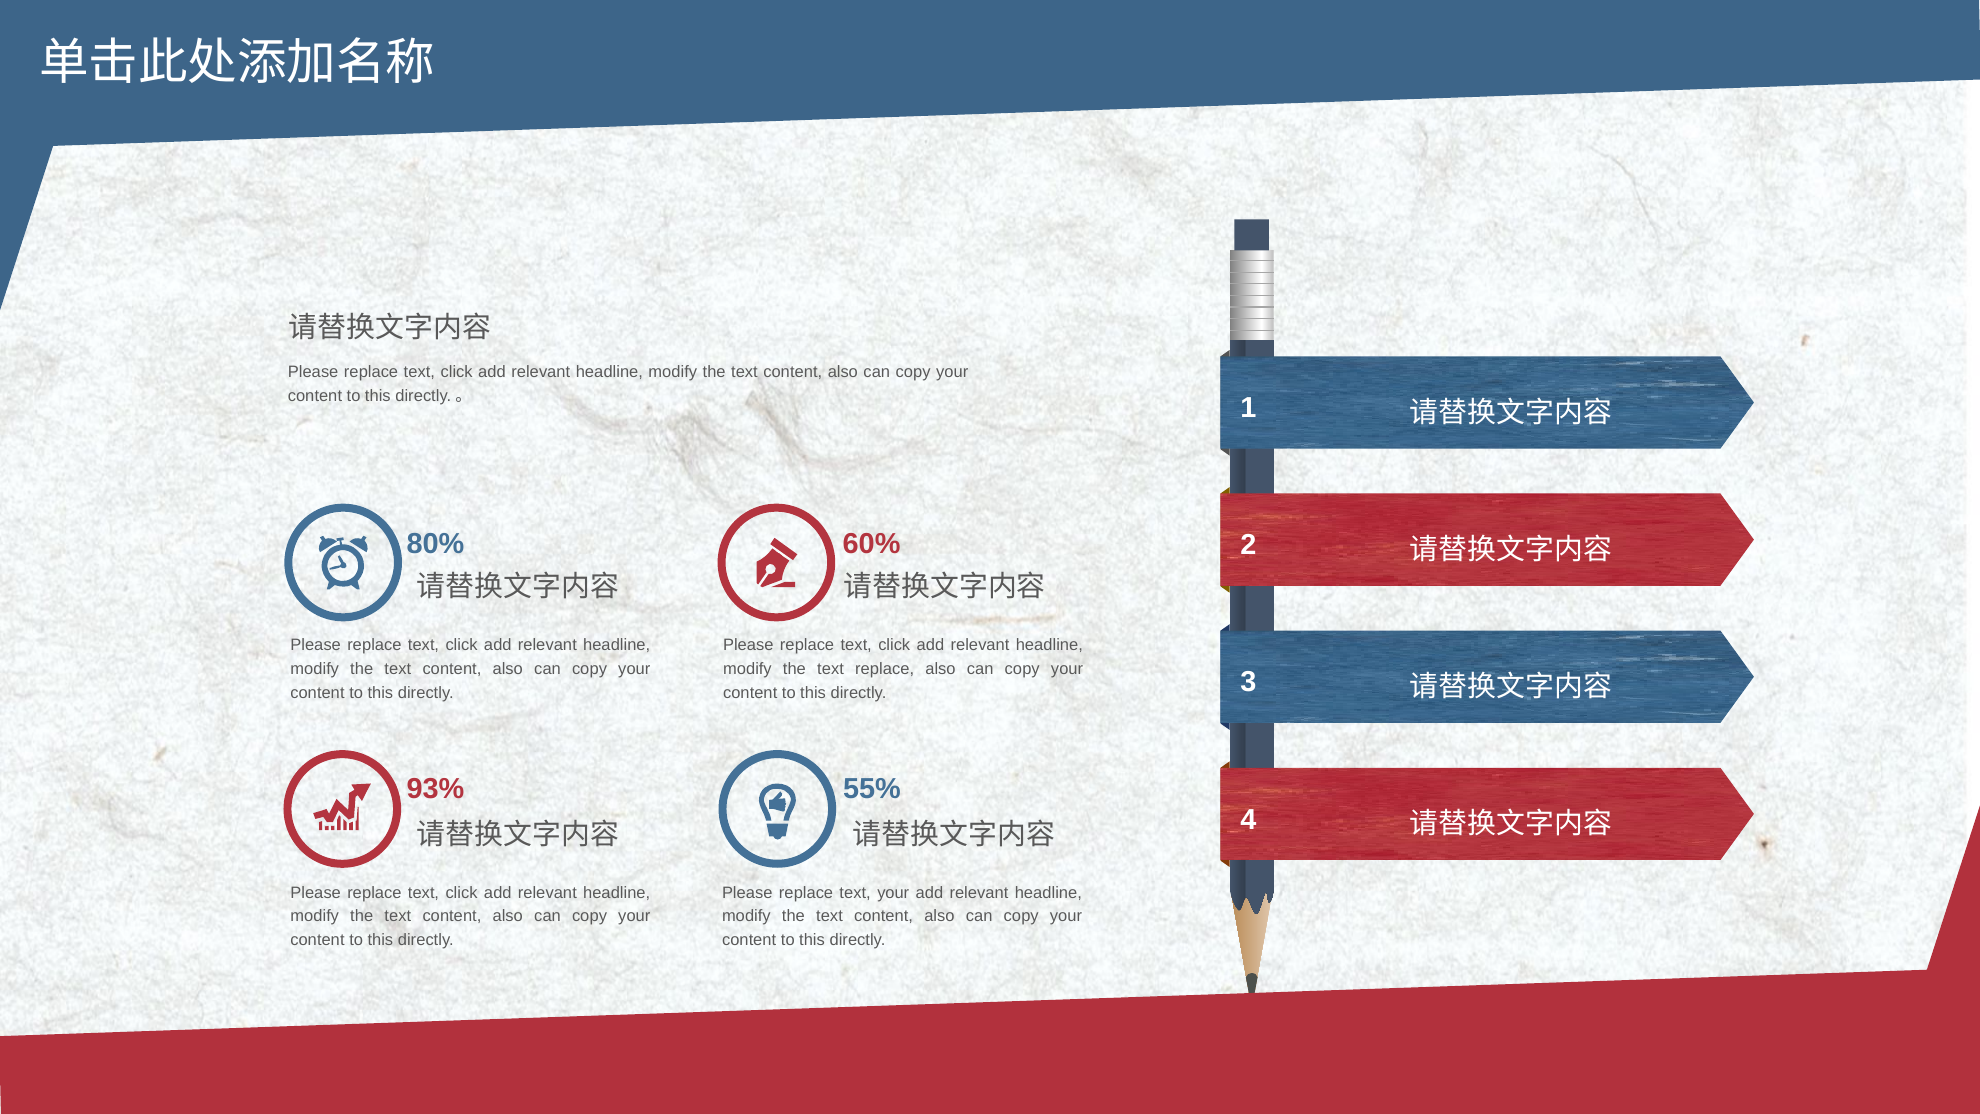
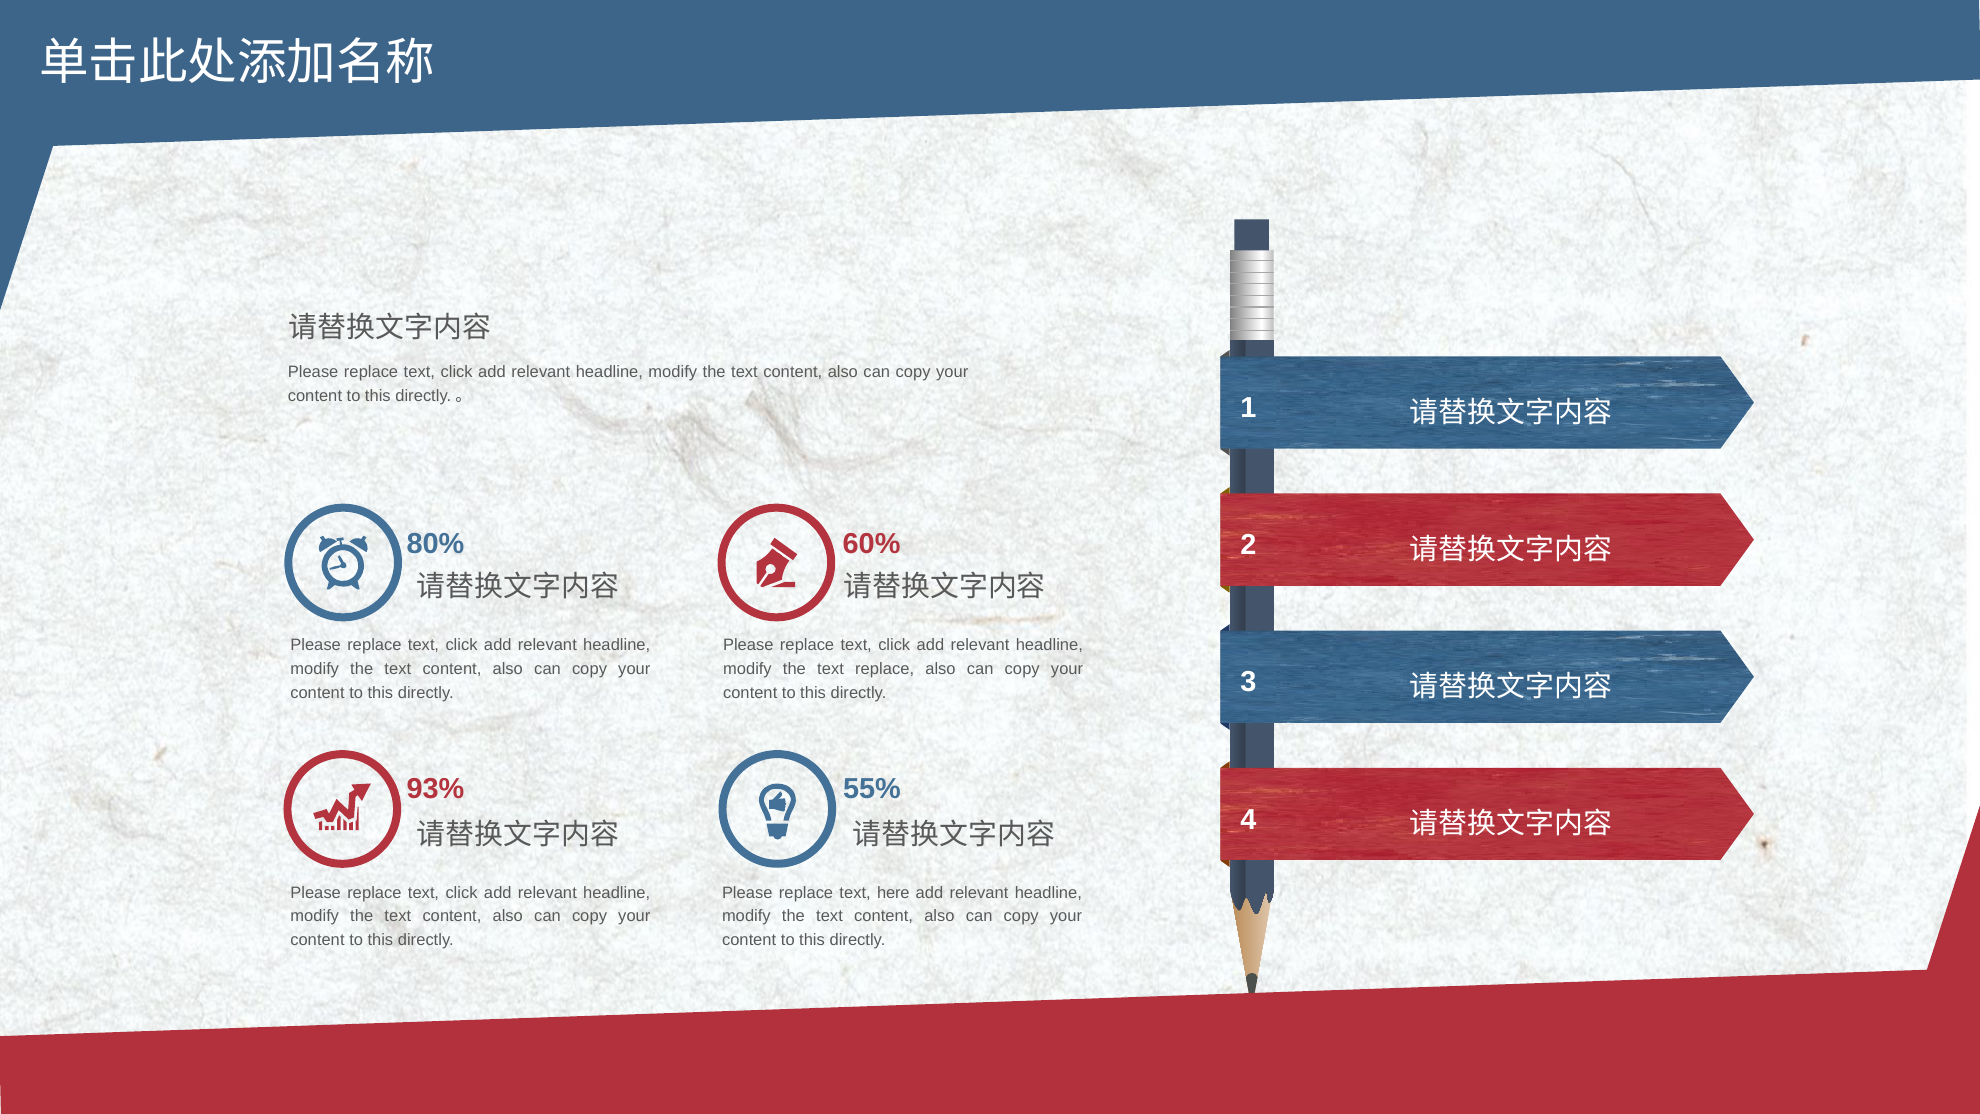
text your: your -> here (893, 893)
